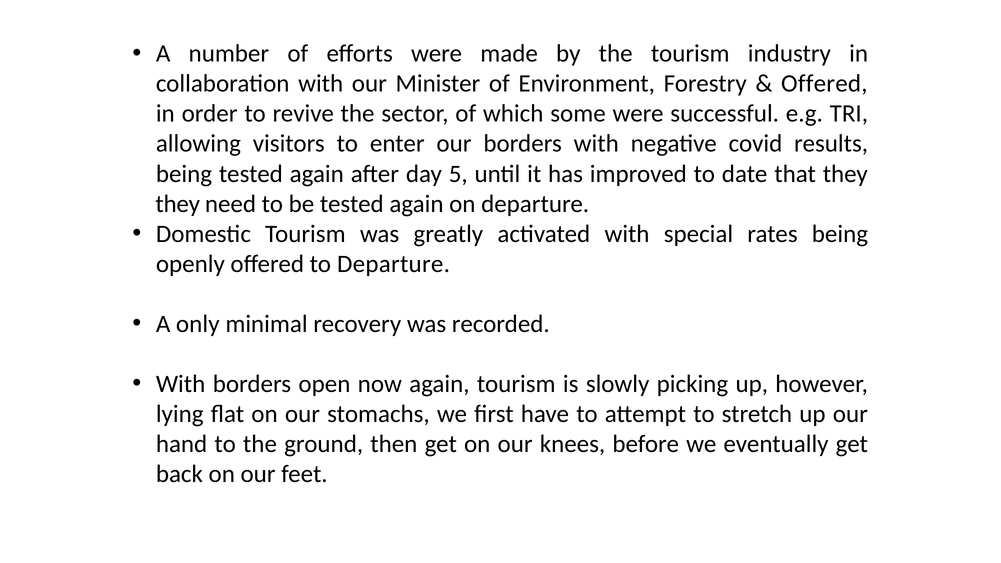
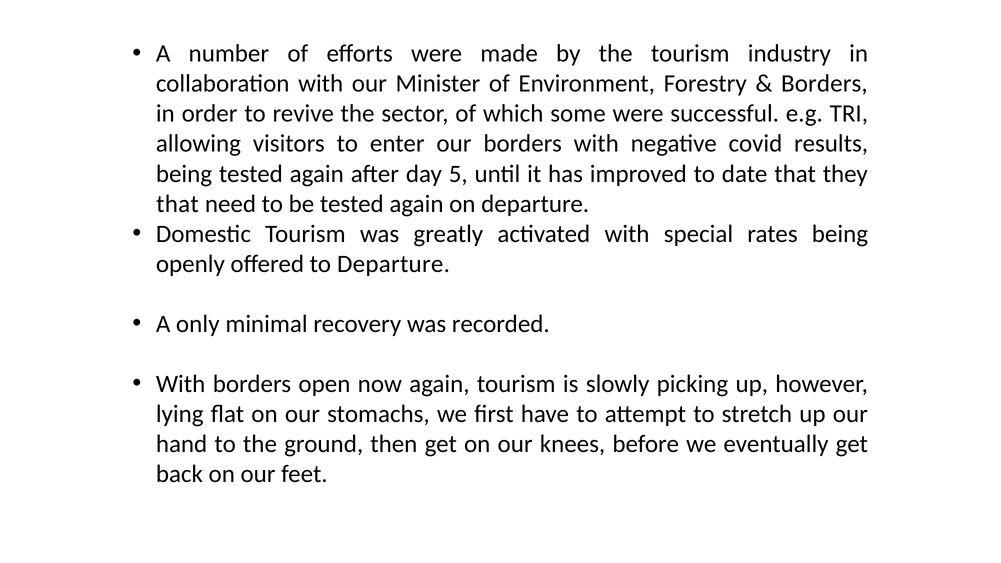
Offered: Offered -> Borders (824, 84)
they: they -> that (177, 204)
